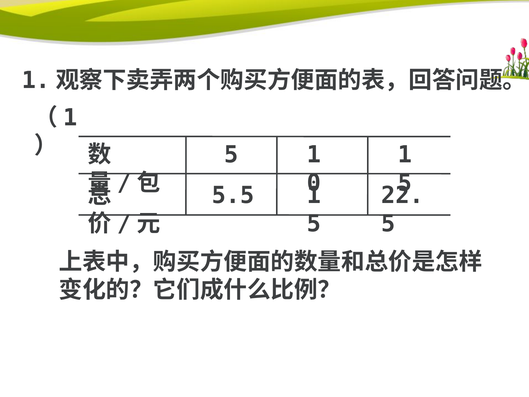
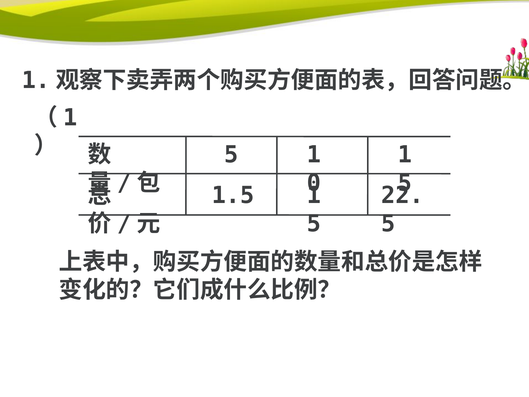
5.5: 5.5 -> 1.5 (233, 195)
